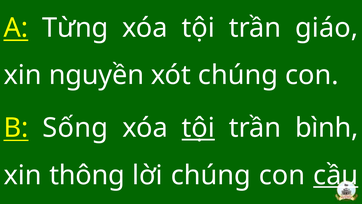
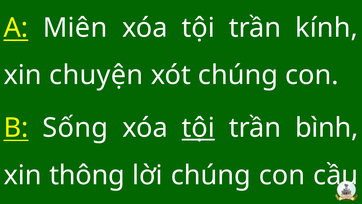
Từng: Từng -> Miên (75, 28)
giáo: giáo -> kính (327, 28)
nguyền: nguyền -> chuyện (96, 75)
cầu underline: present -> none (336, 175)
